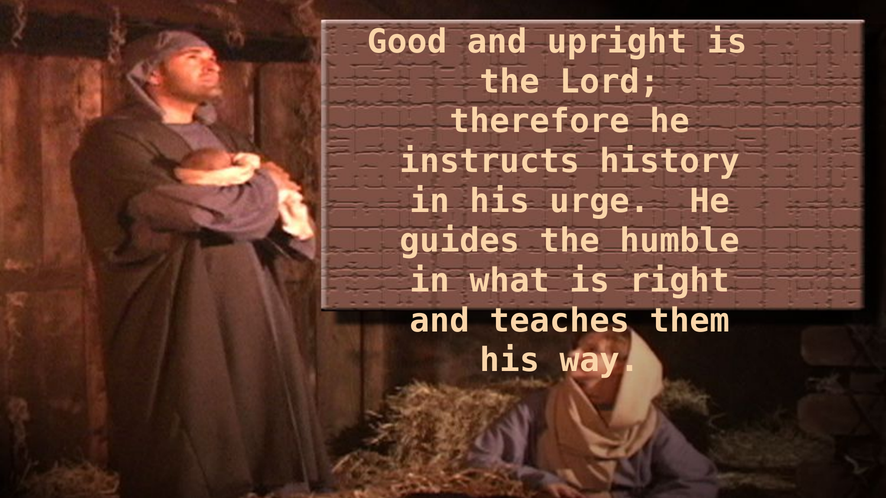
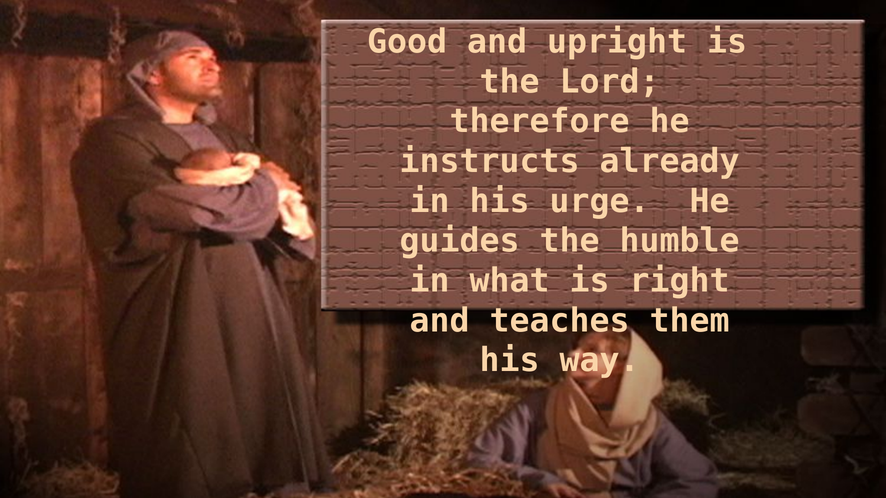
history: history -> already (670, 161)
